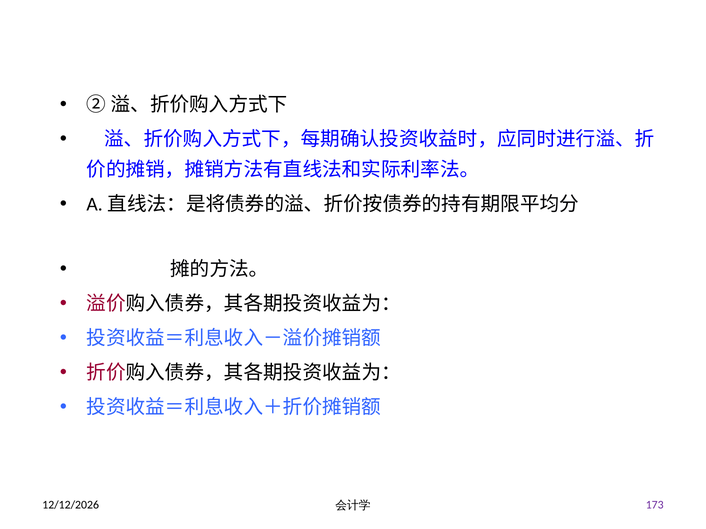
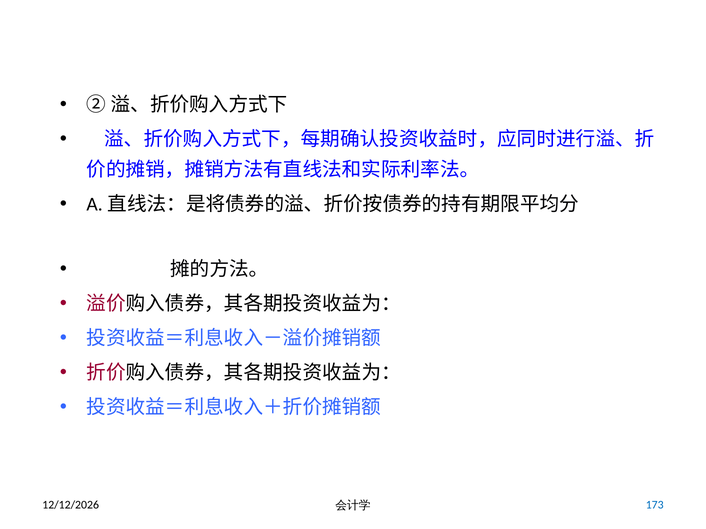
173 colour: purple -> blue (655, 506)
